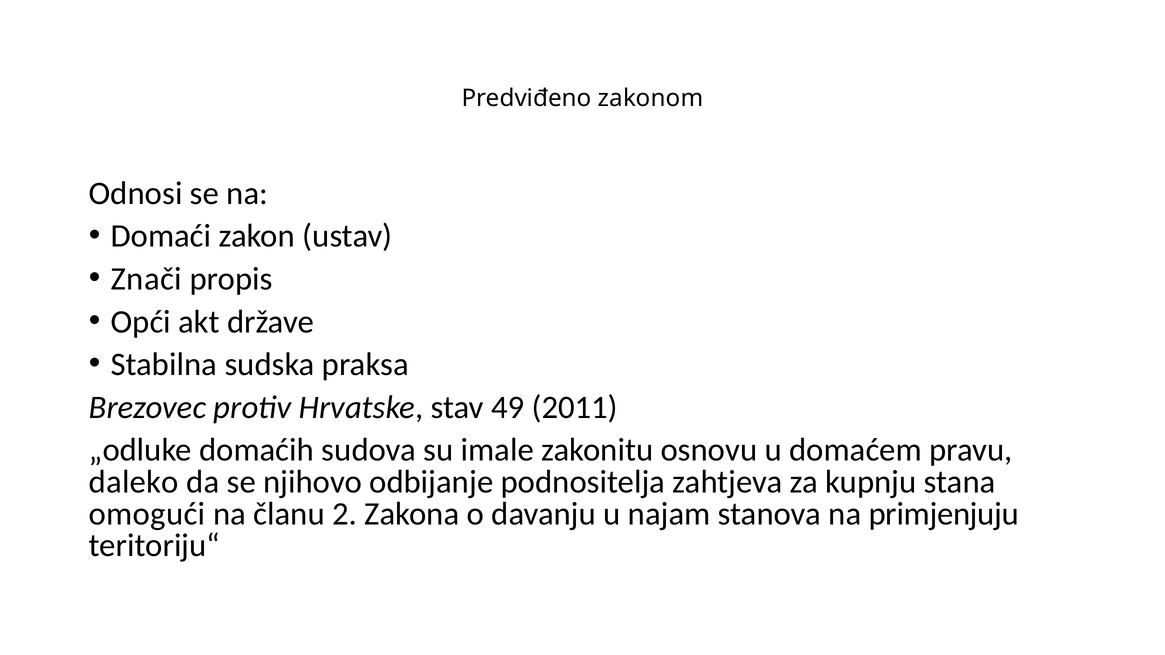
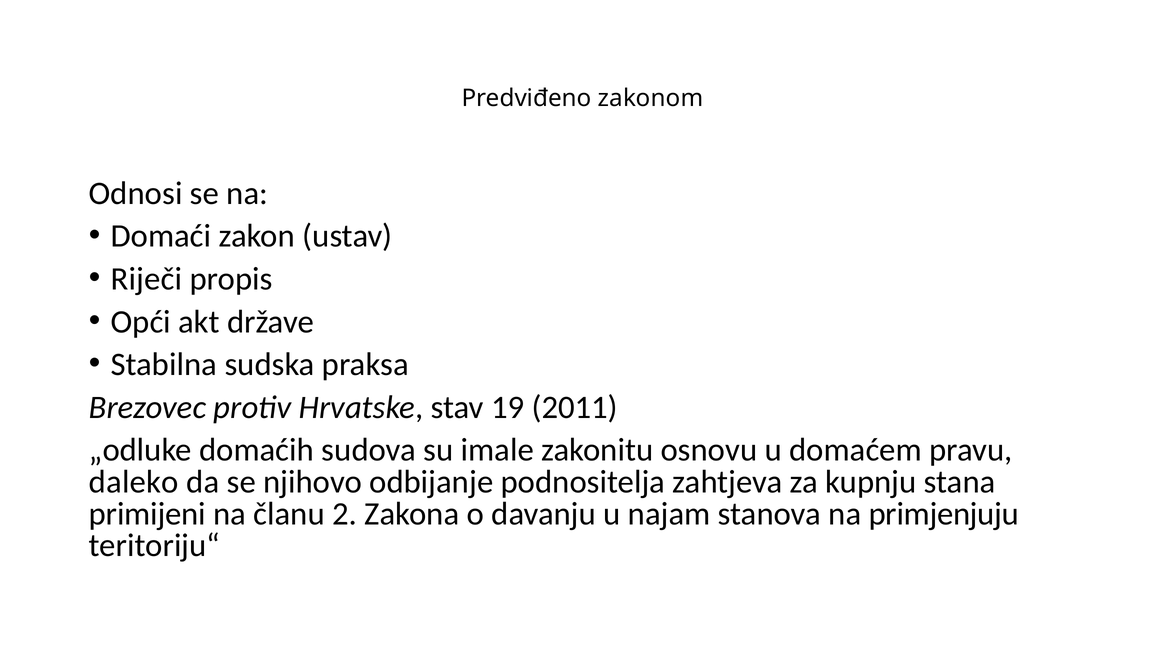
Znači: Znači -> Riječi (146, 279)
49: 49 -> 19 (508, 407)
omogući: omogući -> primijeni (147, 514)
